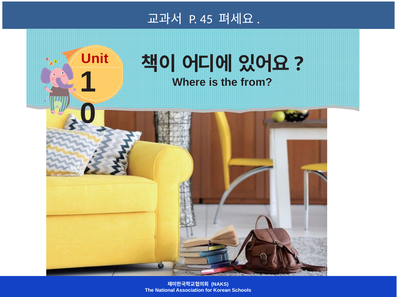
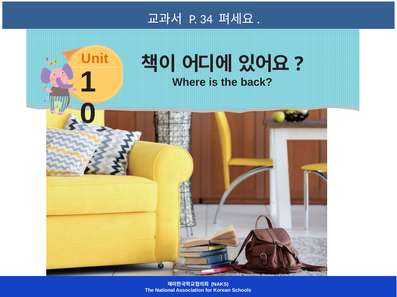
45: 45 -> 34 (206, 19)
Unit colour: red -> orange (95, 59)
from: from -> back (256, 83)
